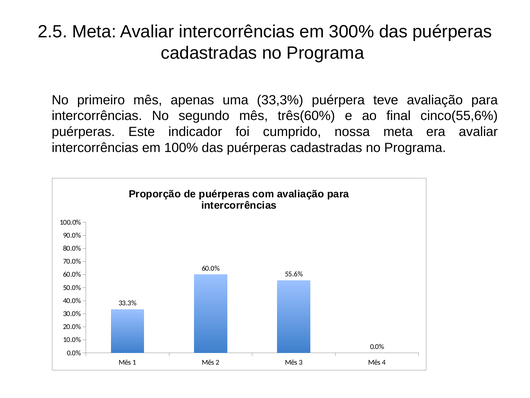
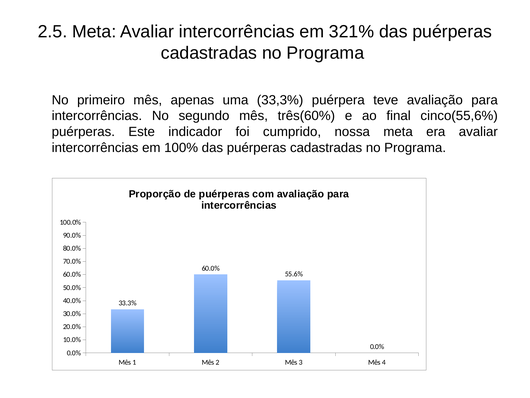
300%: 300% -> 321% (352, 32)
